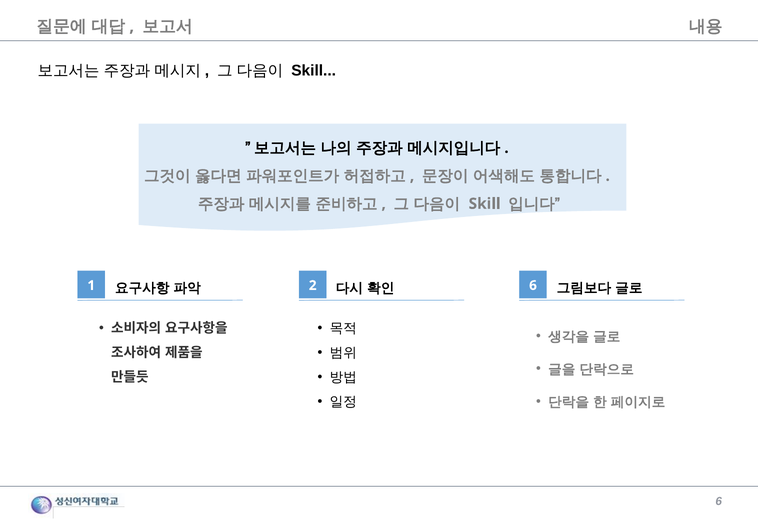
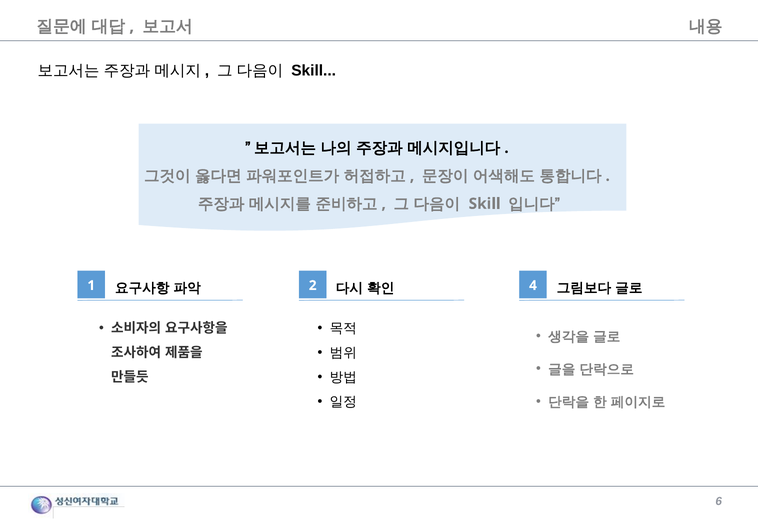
2 6: 6 -> 4 (533, 285)
